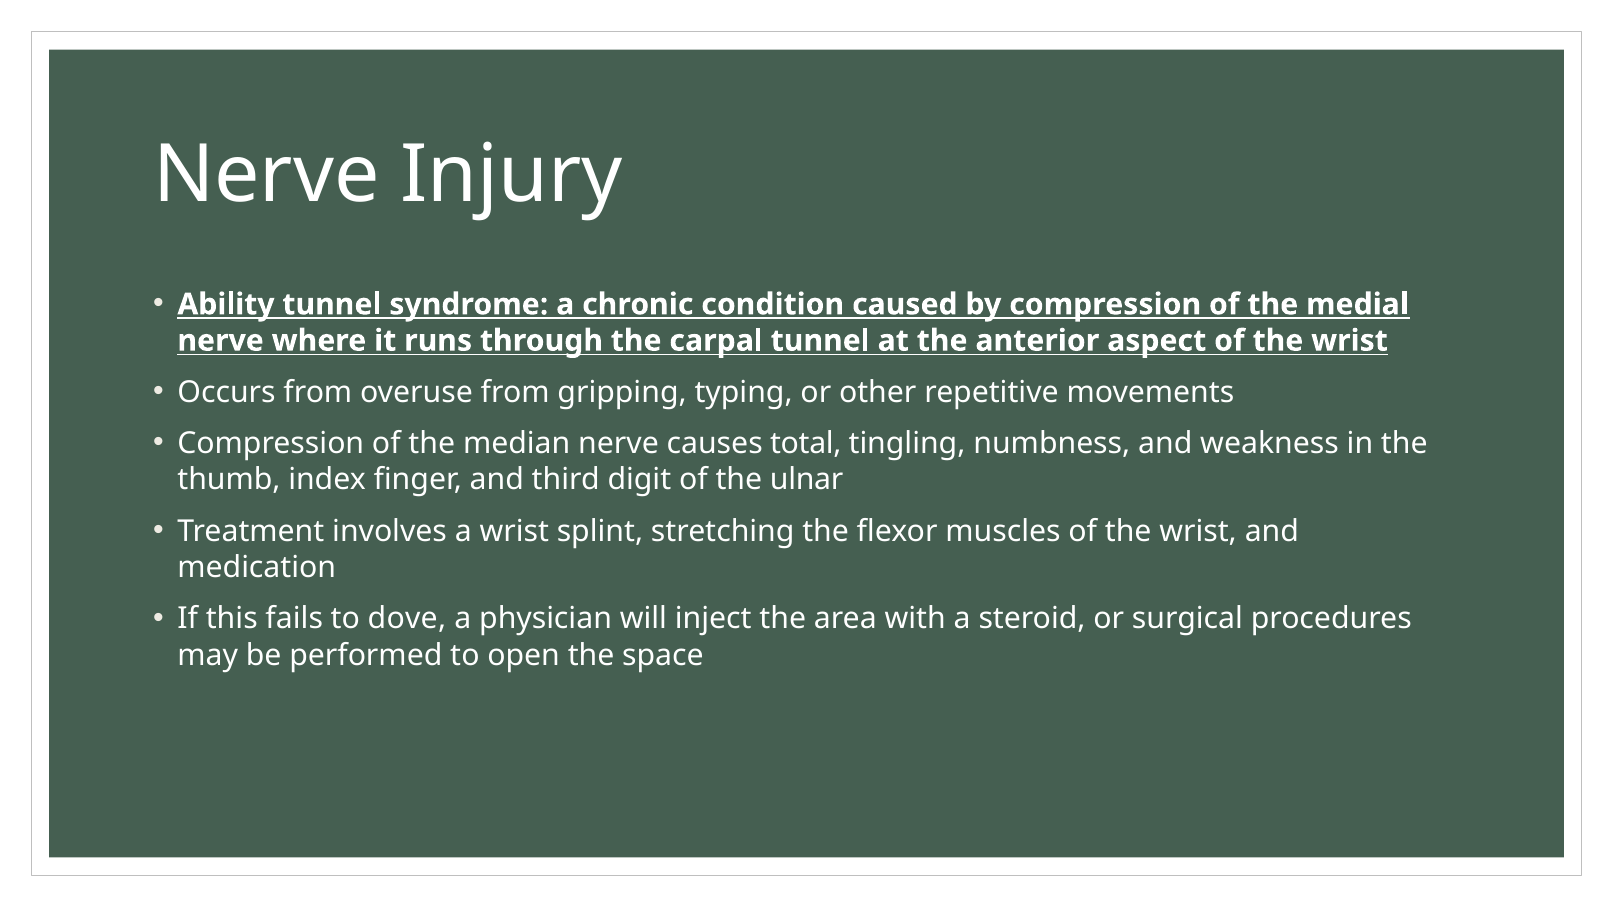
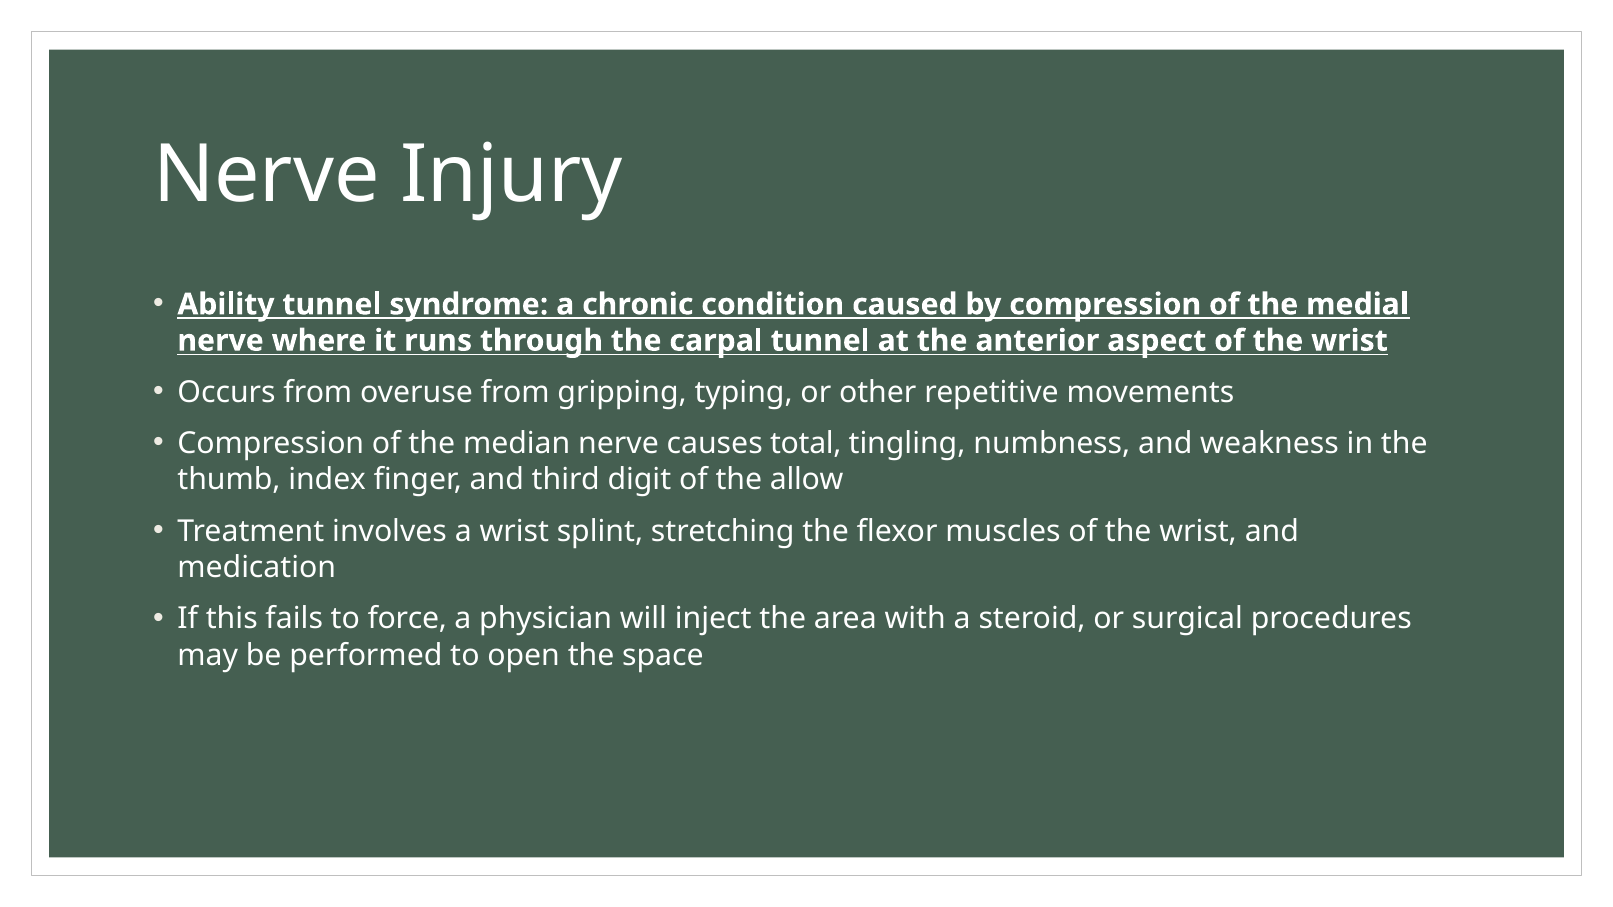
ulnar: ulnar -> allow (807, 480)
dove: dove -> force (407, 619)
